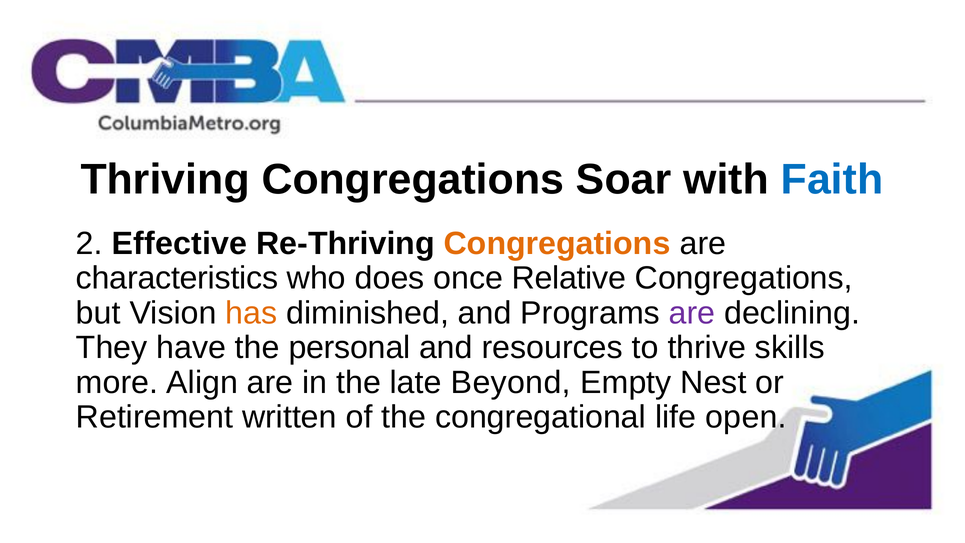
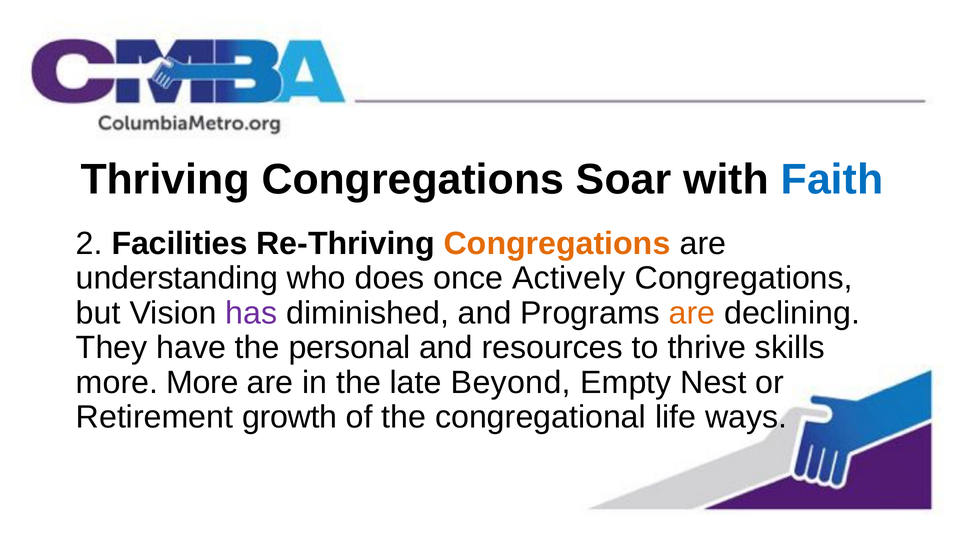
Effective: Effective -> Facilities (180, 243)
characteristics: characteristics -> understanding (177, 278)
Relative: Relative -> Actively (569, 278)
has colour: orange -> purple (251, 313)
are colour: purple -> orange (692, 313)
more Align: Align -> More (202, 382)
written: written -> growth (290, 417)
open: open -> ways (746, 417)
